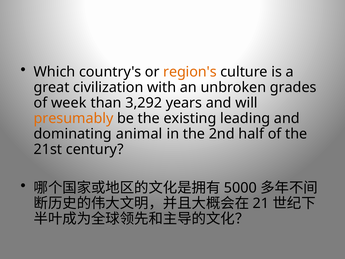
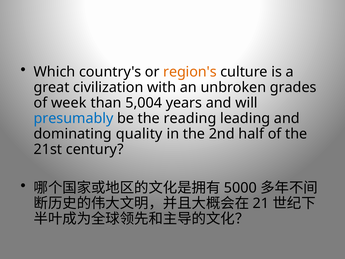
3,292: 3,292 -> 5,004 (144, 103)
presumably colour: orange -> blue (73, 118)
existing: existing -> reading (190, 118)
animal: animal -> quality (139, 134)
